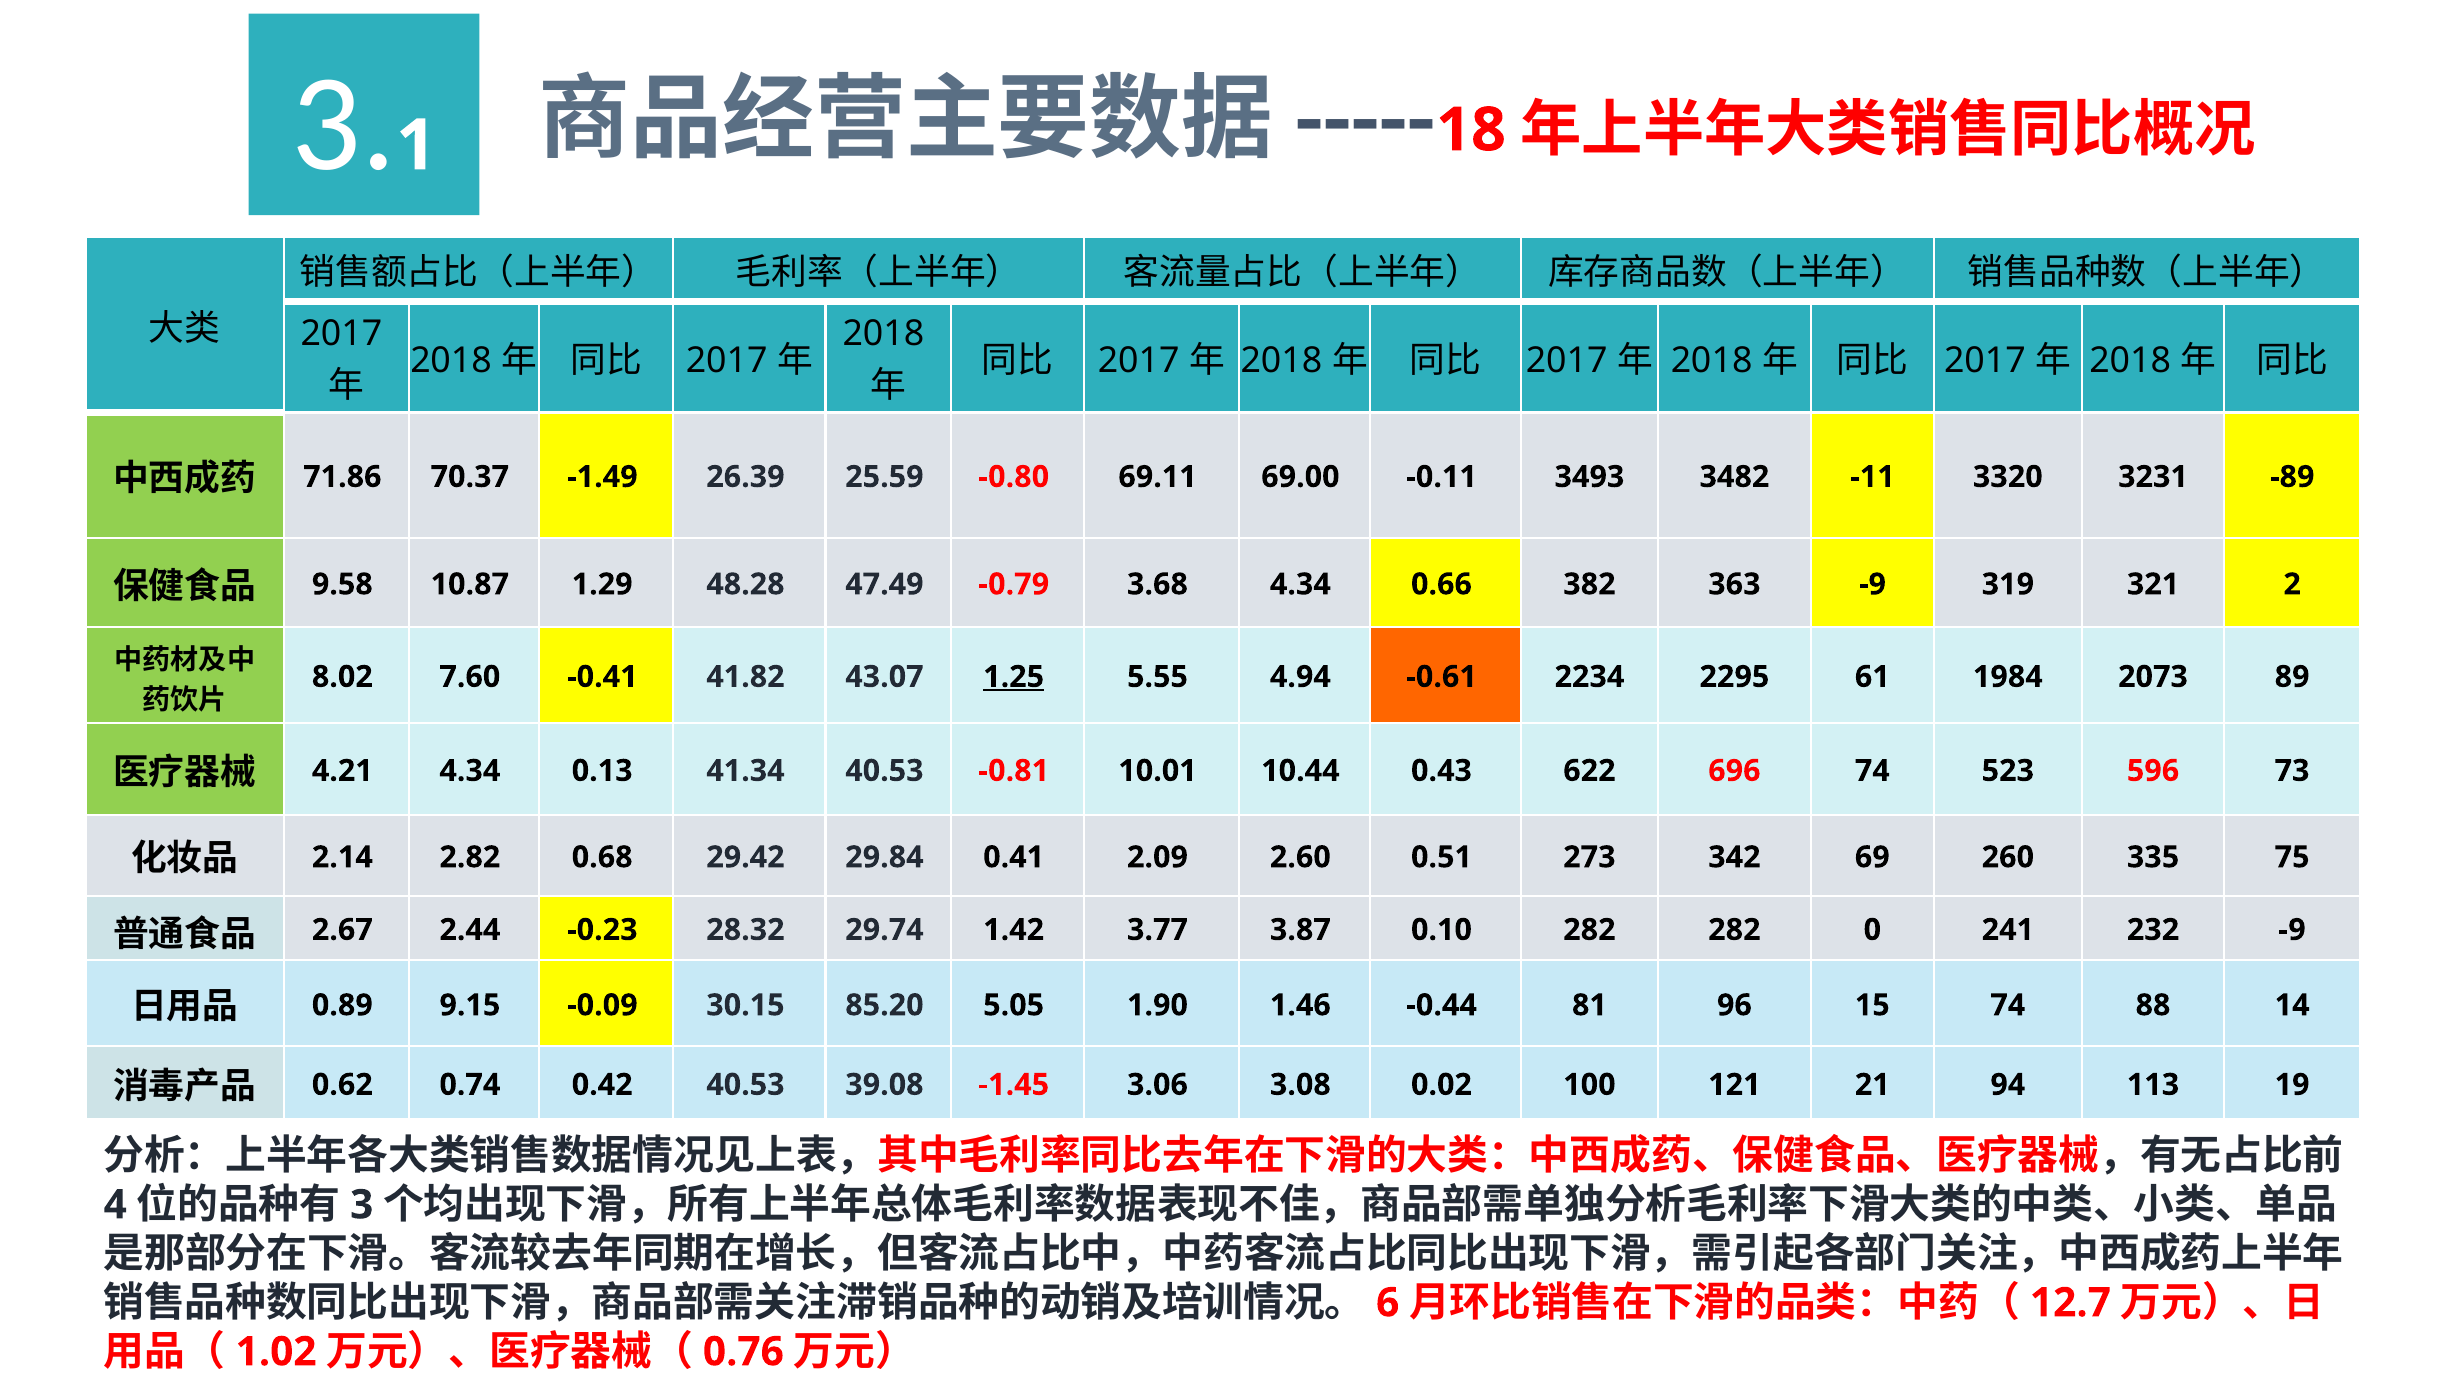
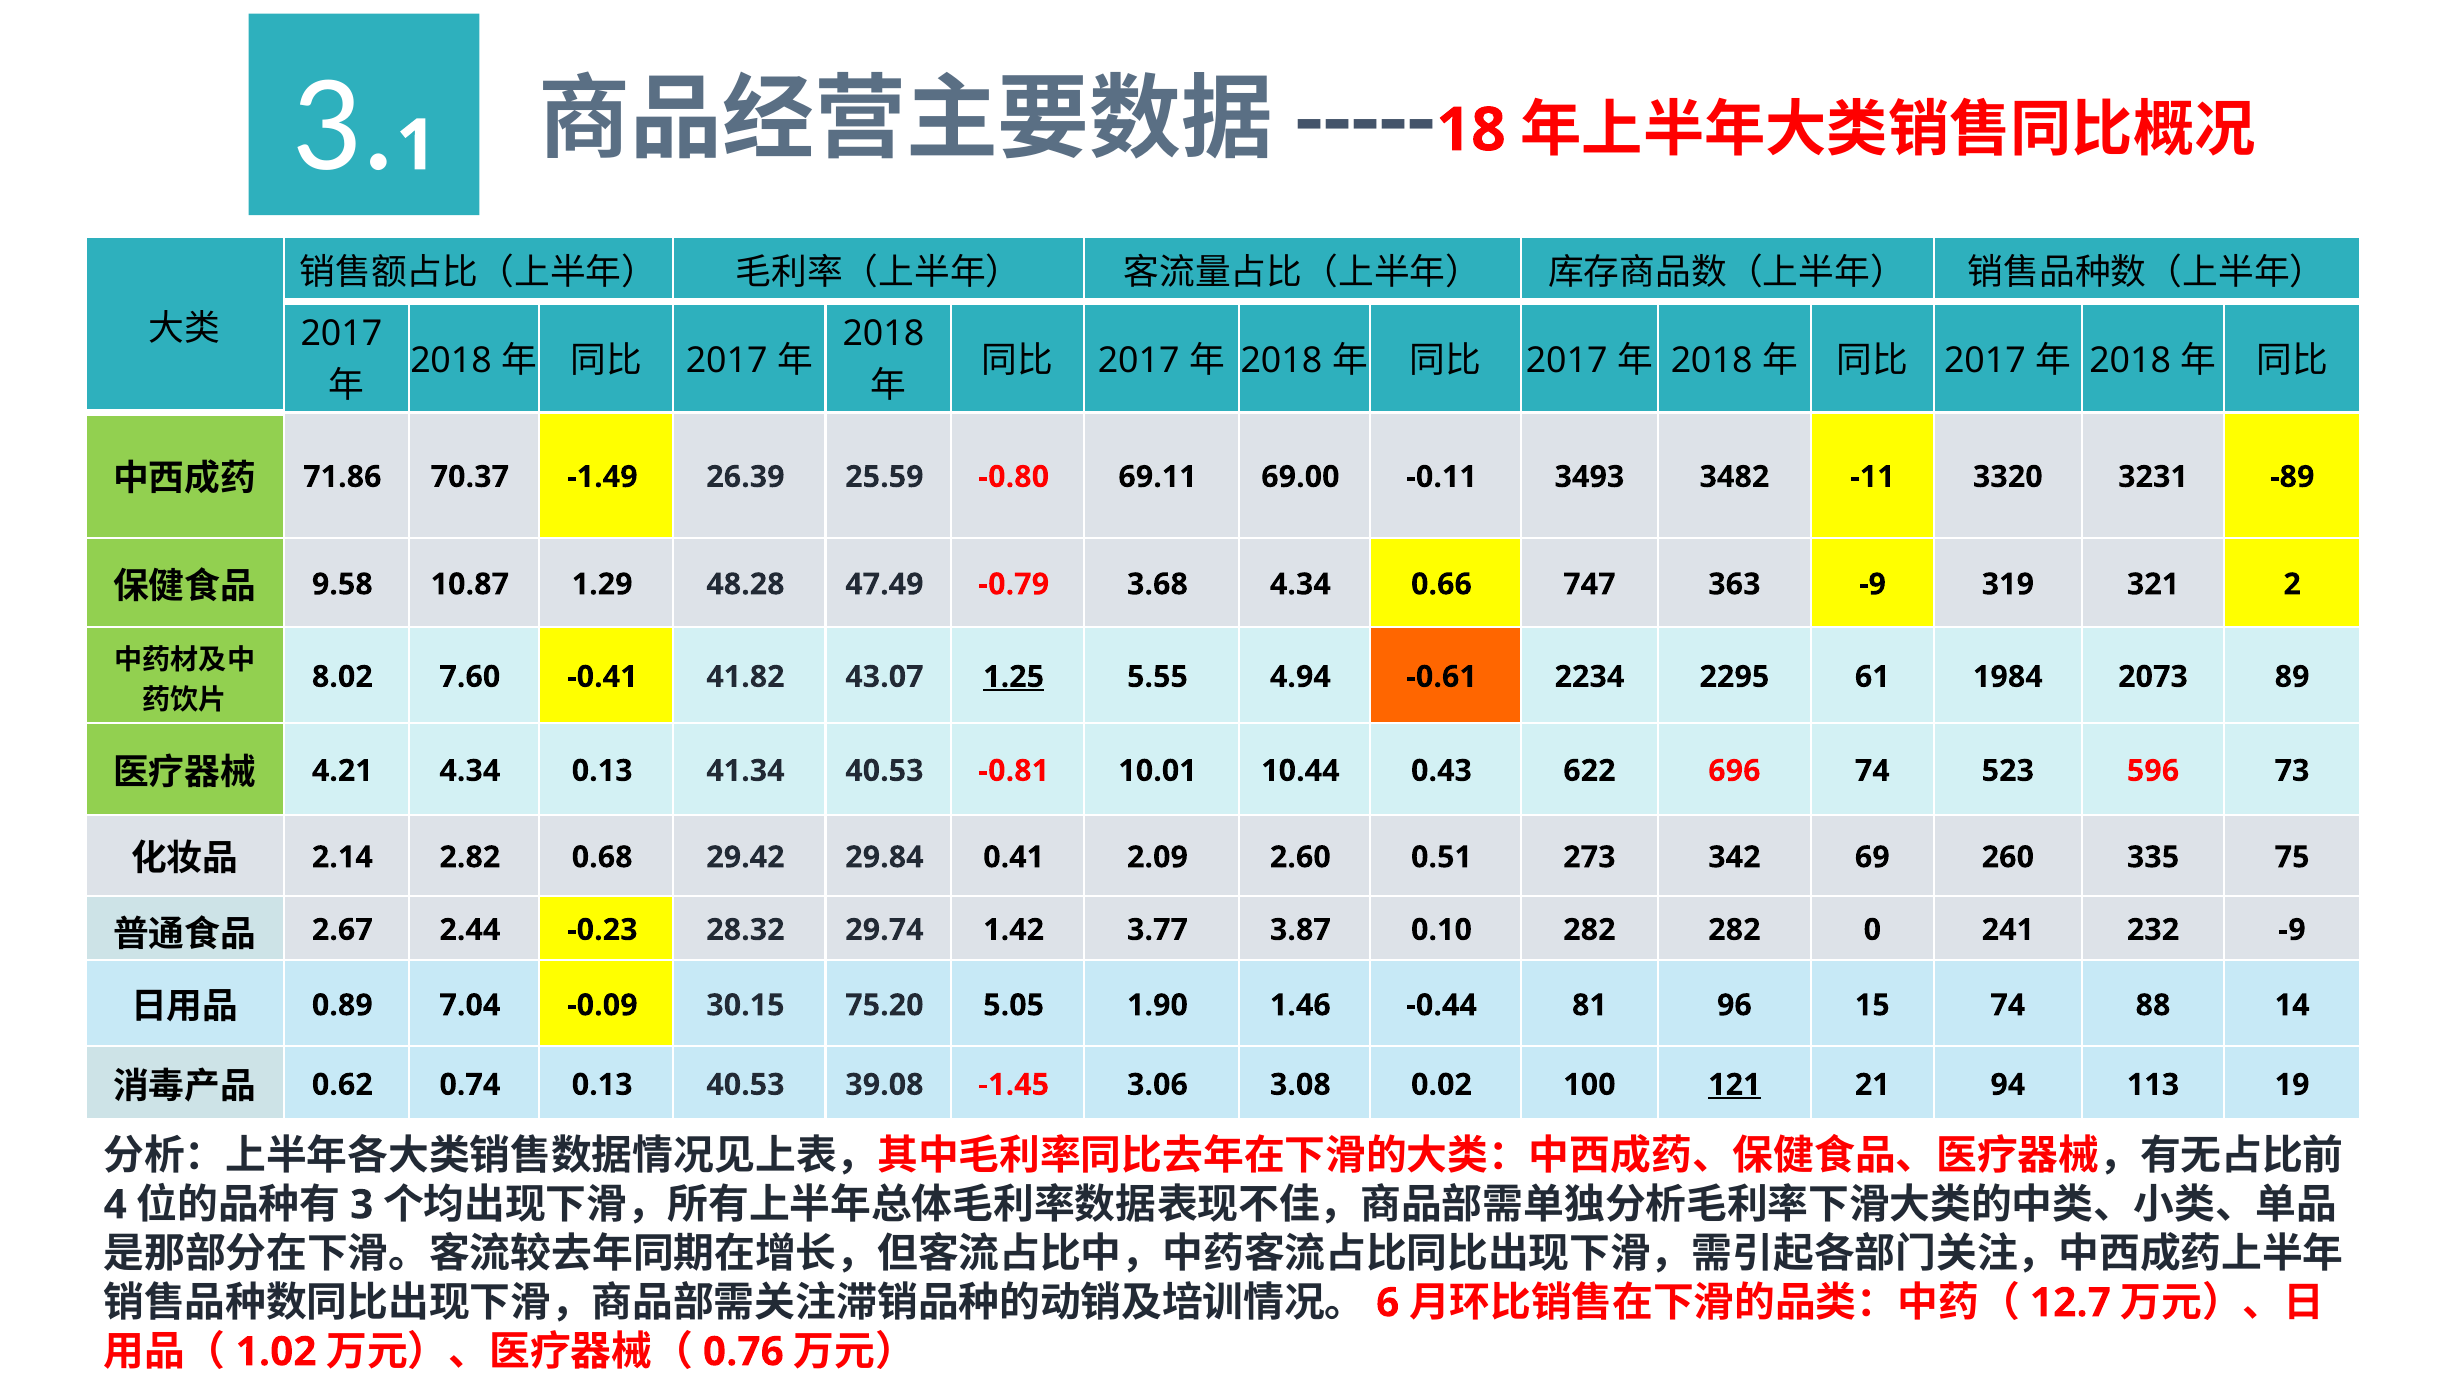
382: 382 -> 747 (1589, 584)
9.15: 9.15 -> 7.04 (470, 1005)
85.20: 85.20 -> 75.20 (884, 1005)
0.74 0.42: 0.42 -> 0.13 (602, 1085)
121 underline: none -> present (1734, 1085)
